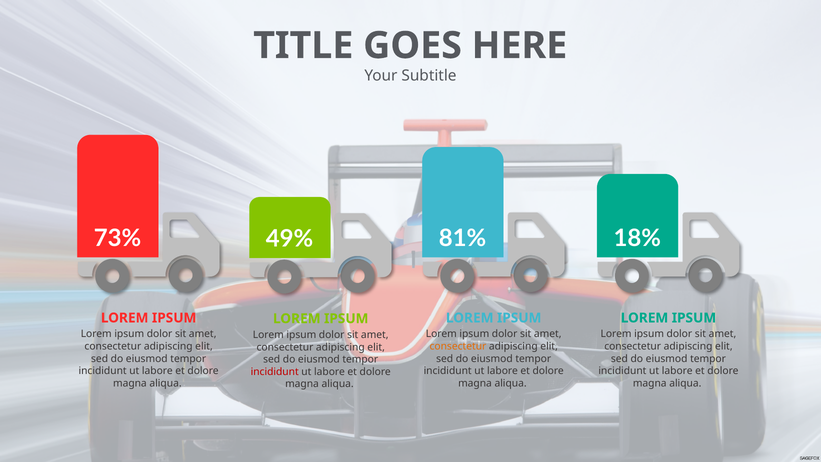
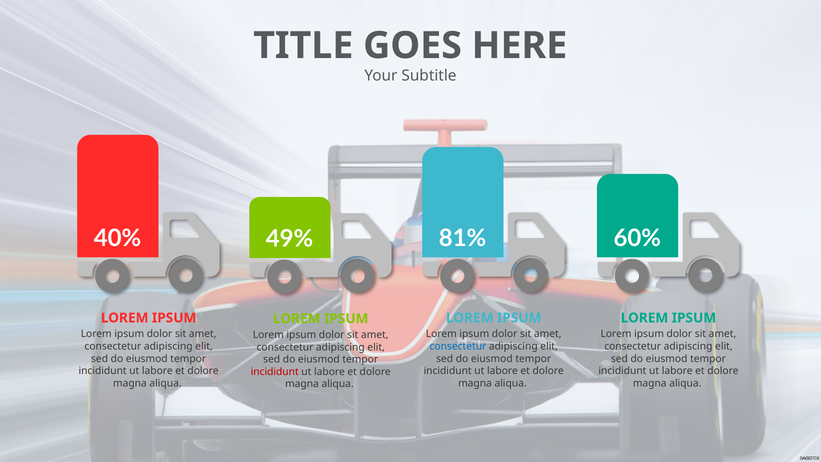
73%: 73% -> 40% (117, 238)
18%: 18% -> 60% (637, 238)
consectetur colour: orange -> blue (458, 346)
